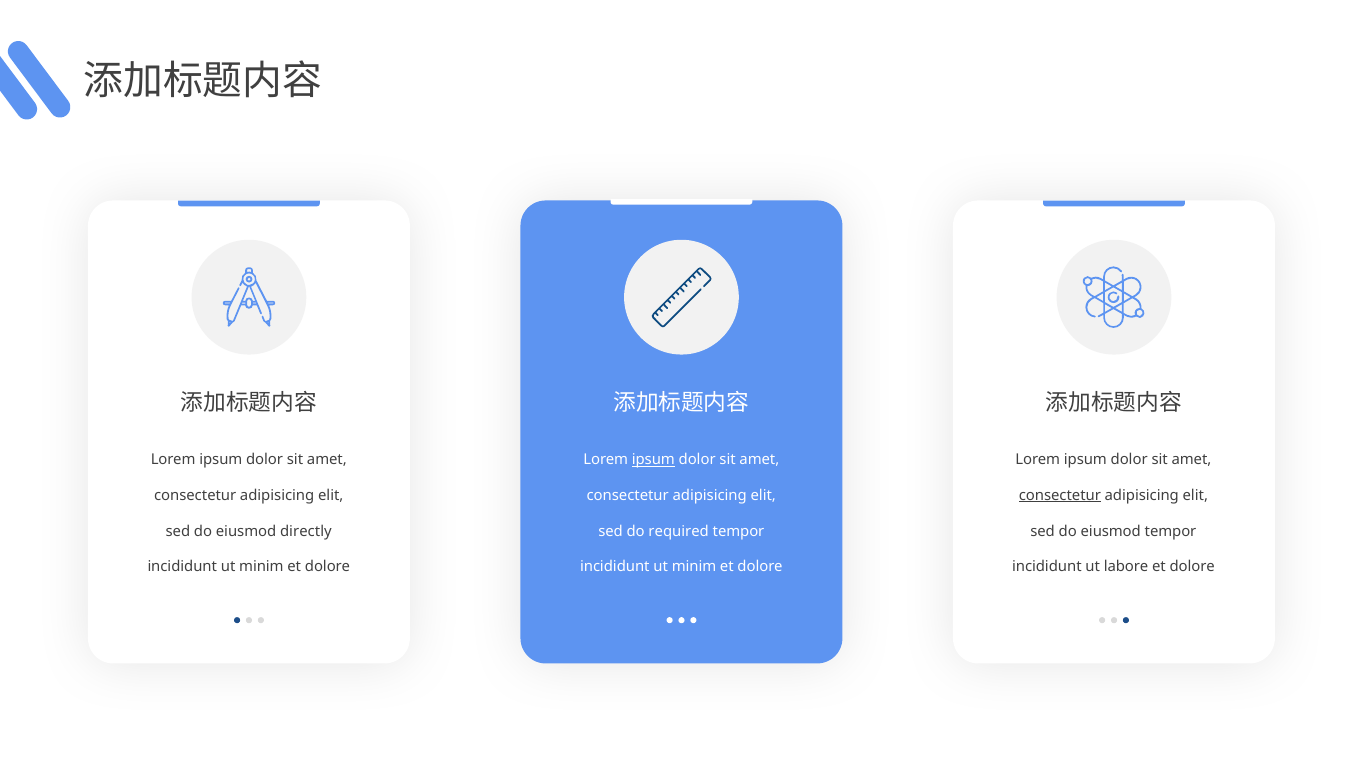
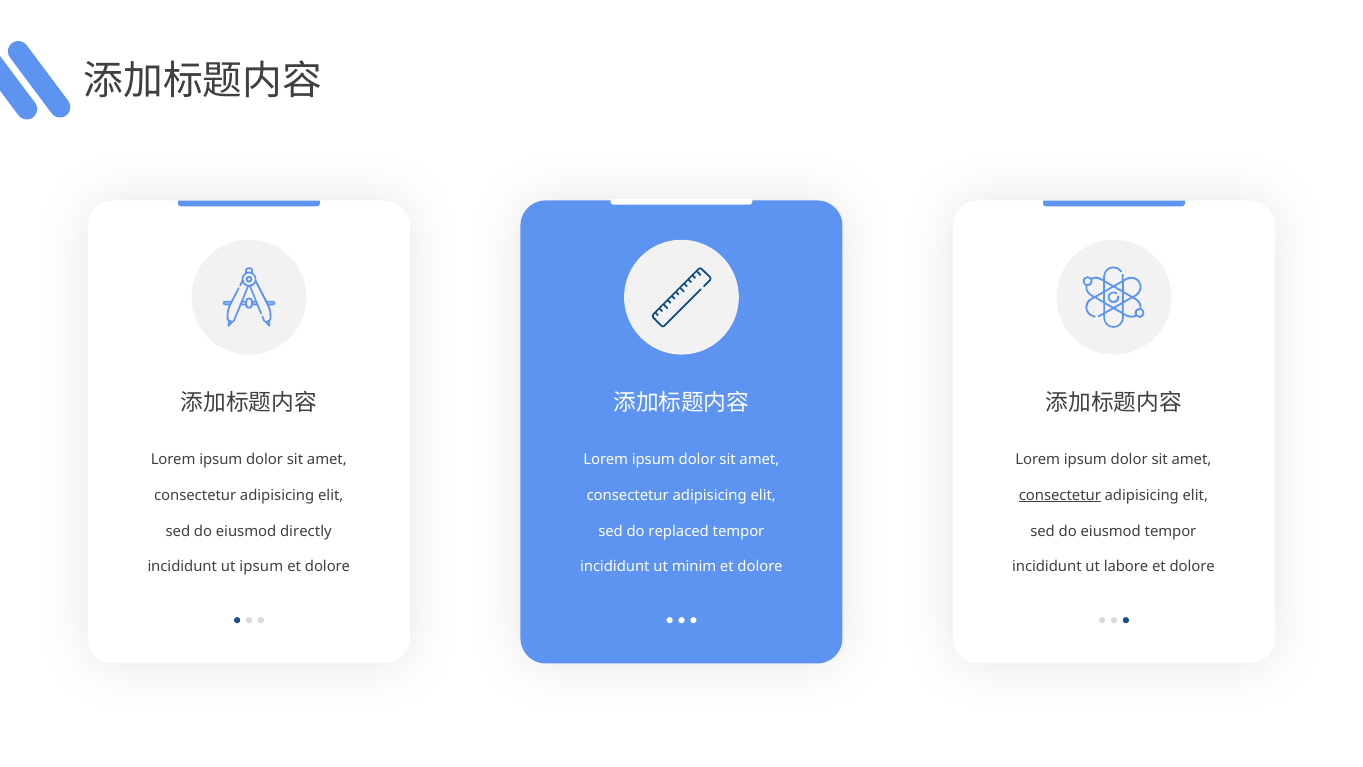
ipsum underline: present -> none (653, 460)
required: required -> replaced (679, 531)
minim: minim -> ipsum (261, 567)
